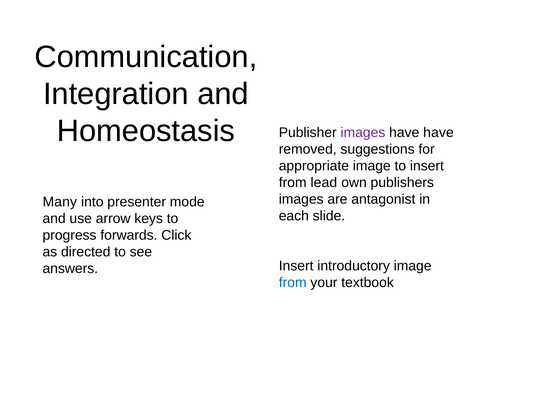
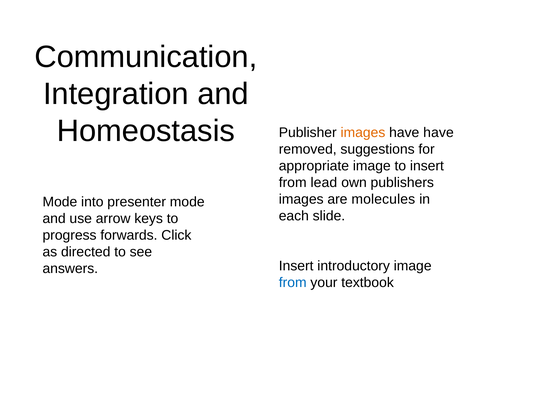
images colour: purple -> orange (363, 132)
antagonist: antagonist -> molecules (383, 199)
Many: Many -> Mode (60, 202)
